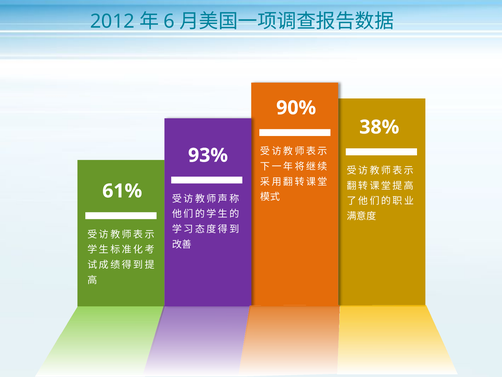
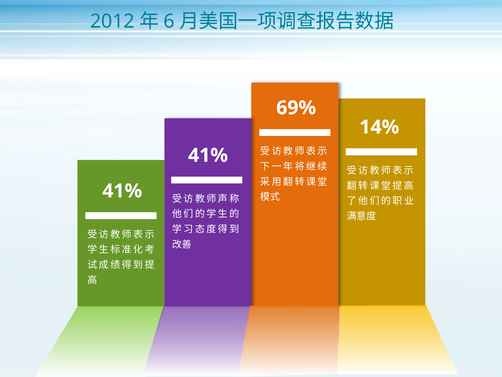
90%: 90% -> 69% (296, 108)
38%: 38% -> 14% (379, 127)
93%: 93% -> 41% (208, 155)
61%: 61% -> 41% (122, 191)
